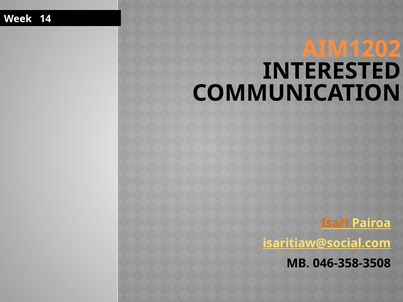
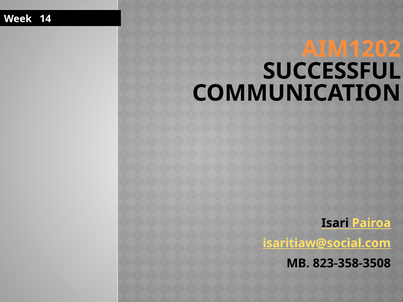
INTERESTED: INTERESTED -> SUCCESSFUL (332, 71)
Isari colour: orange -> black (335, 223)
046-358-3508: 046-358-3508 -> 823-358-3508 (352, 263)
